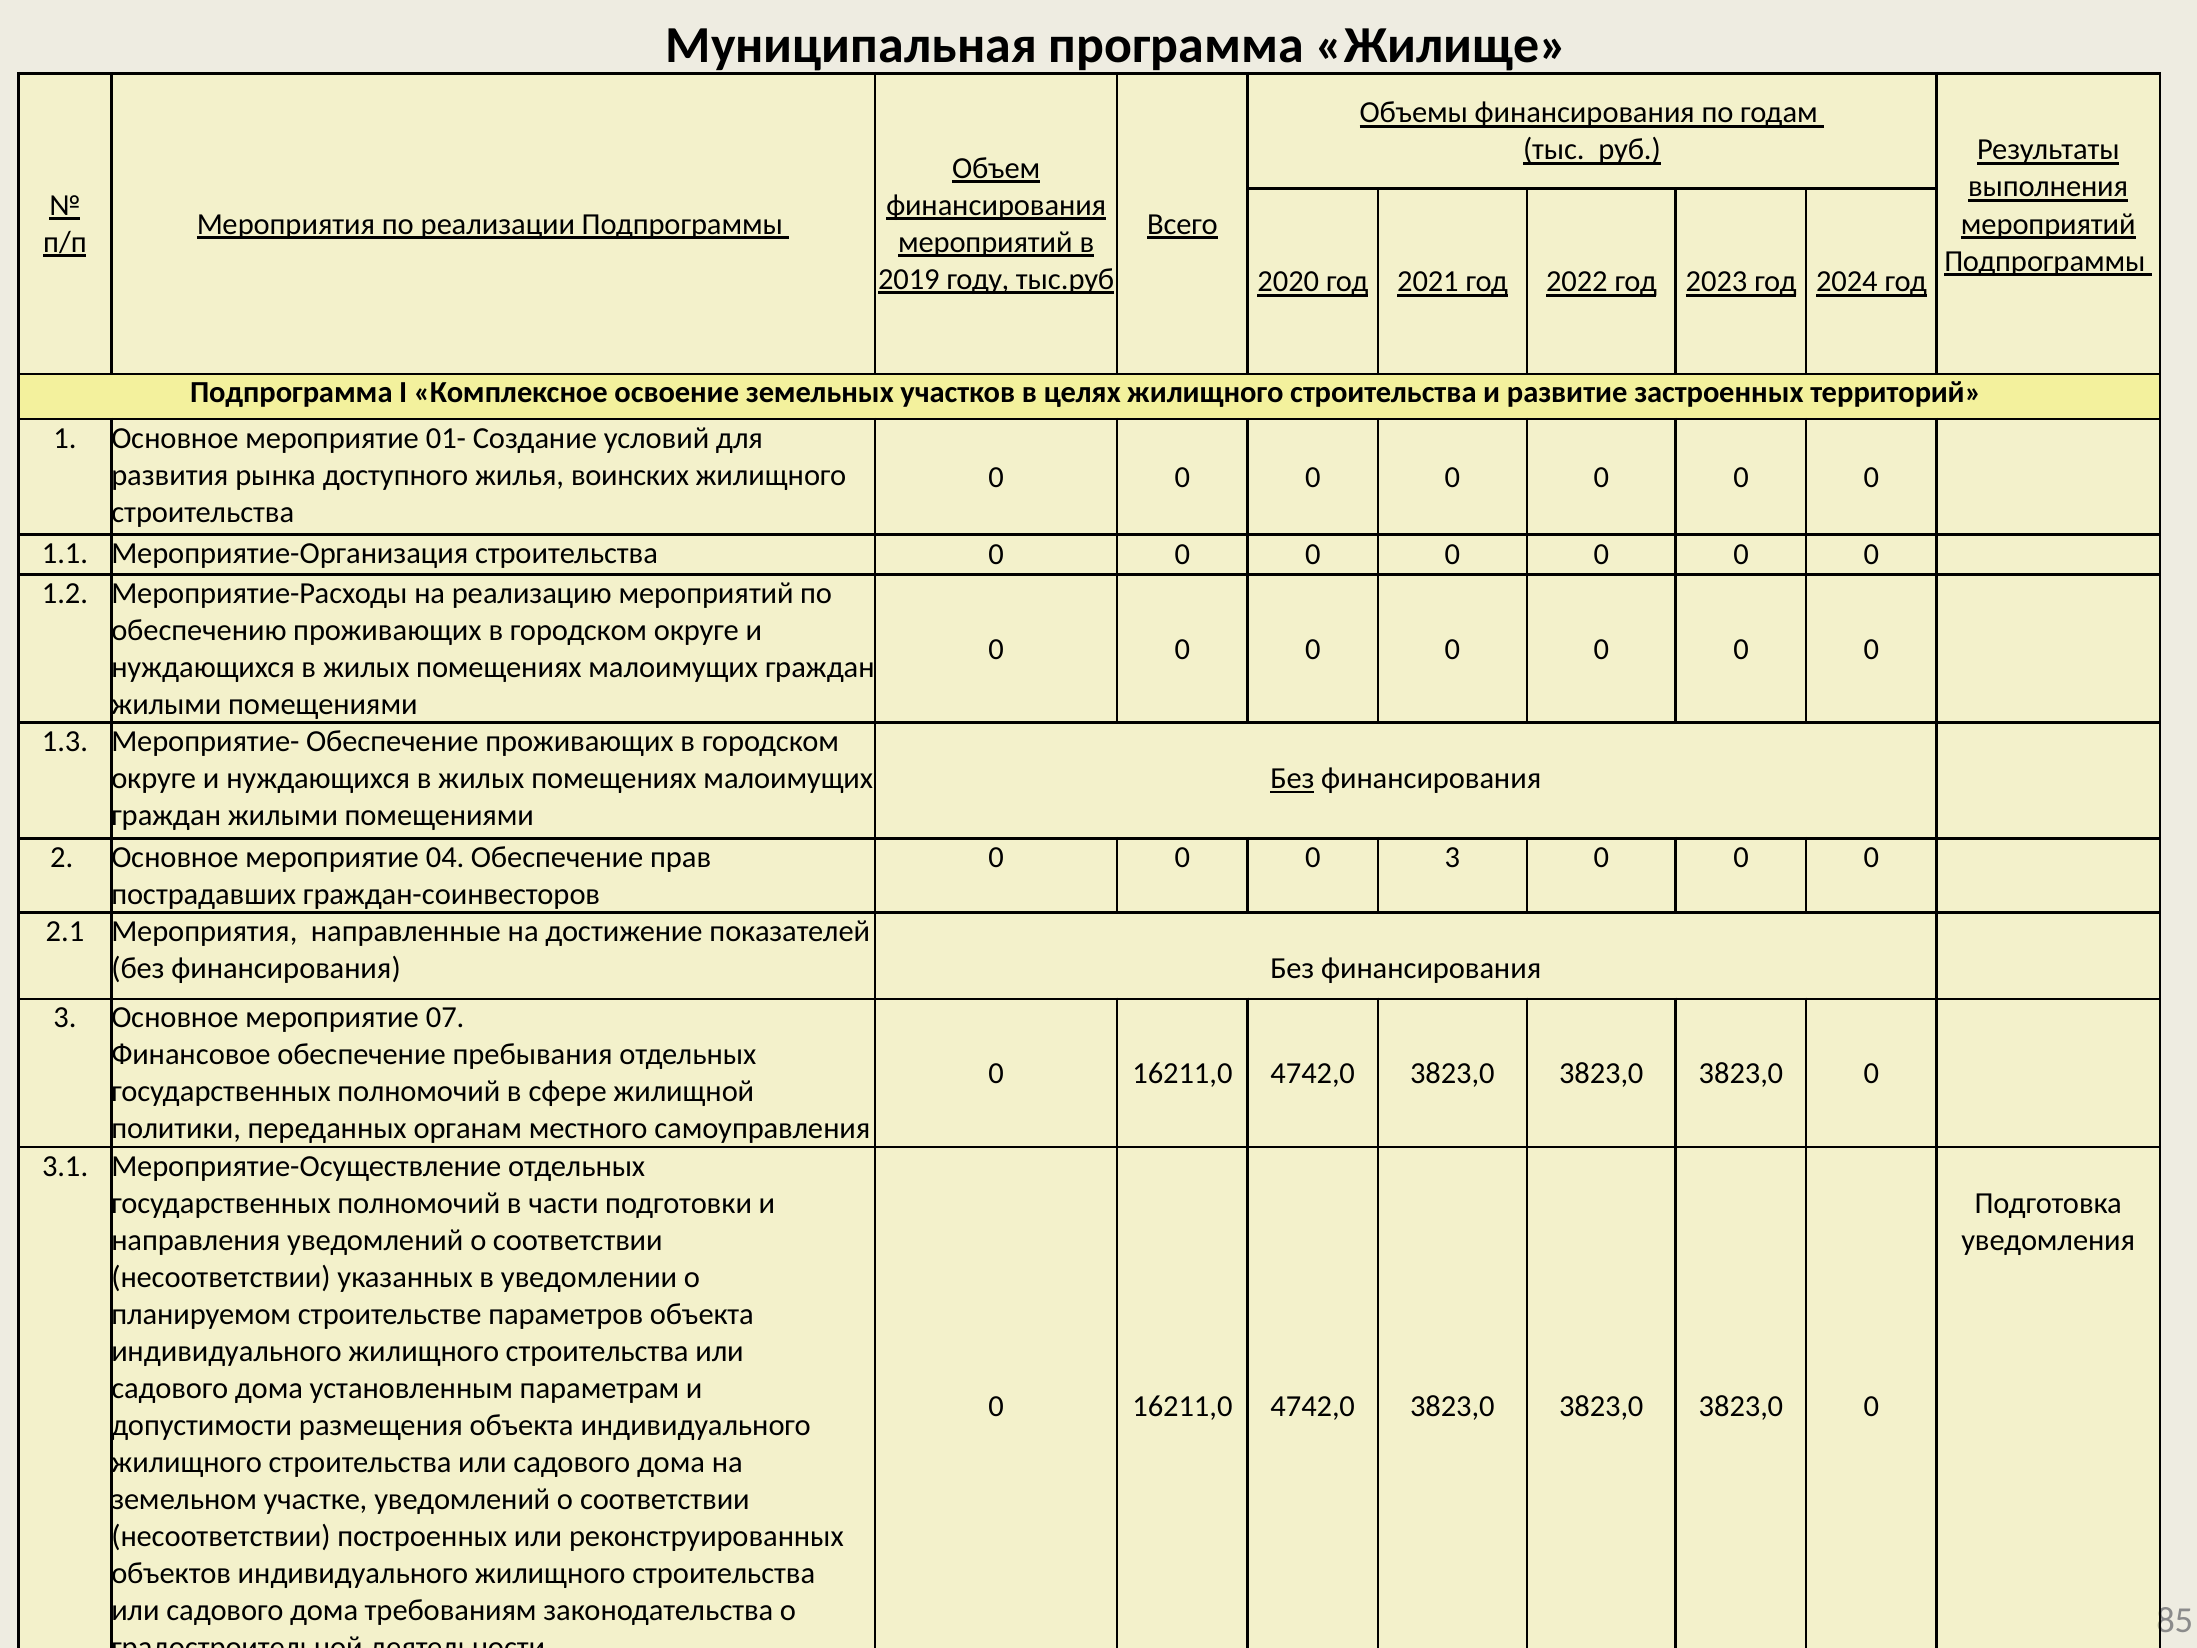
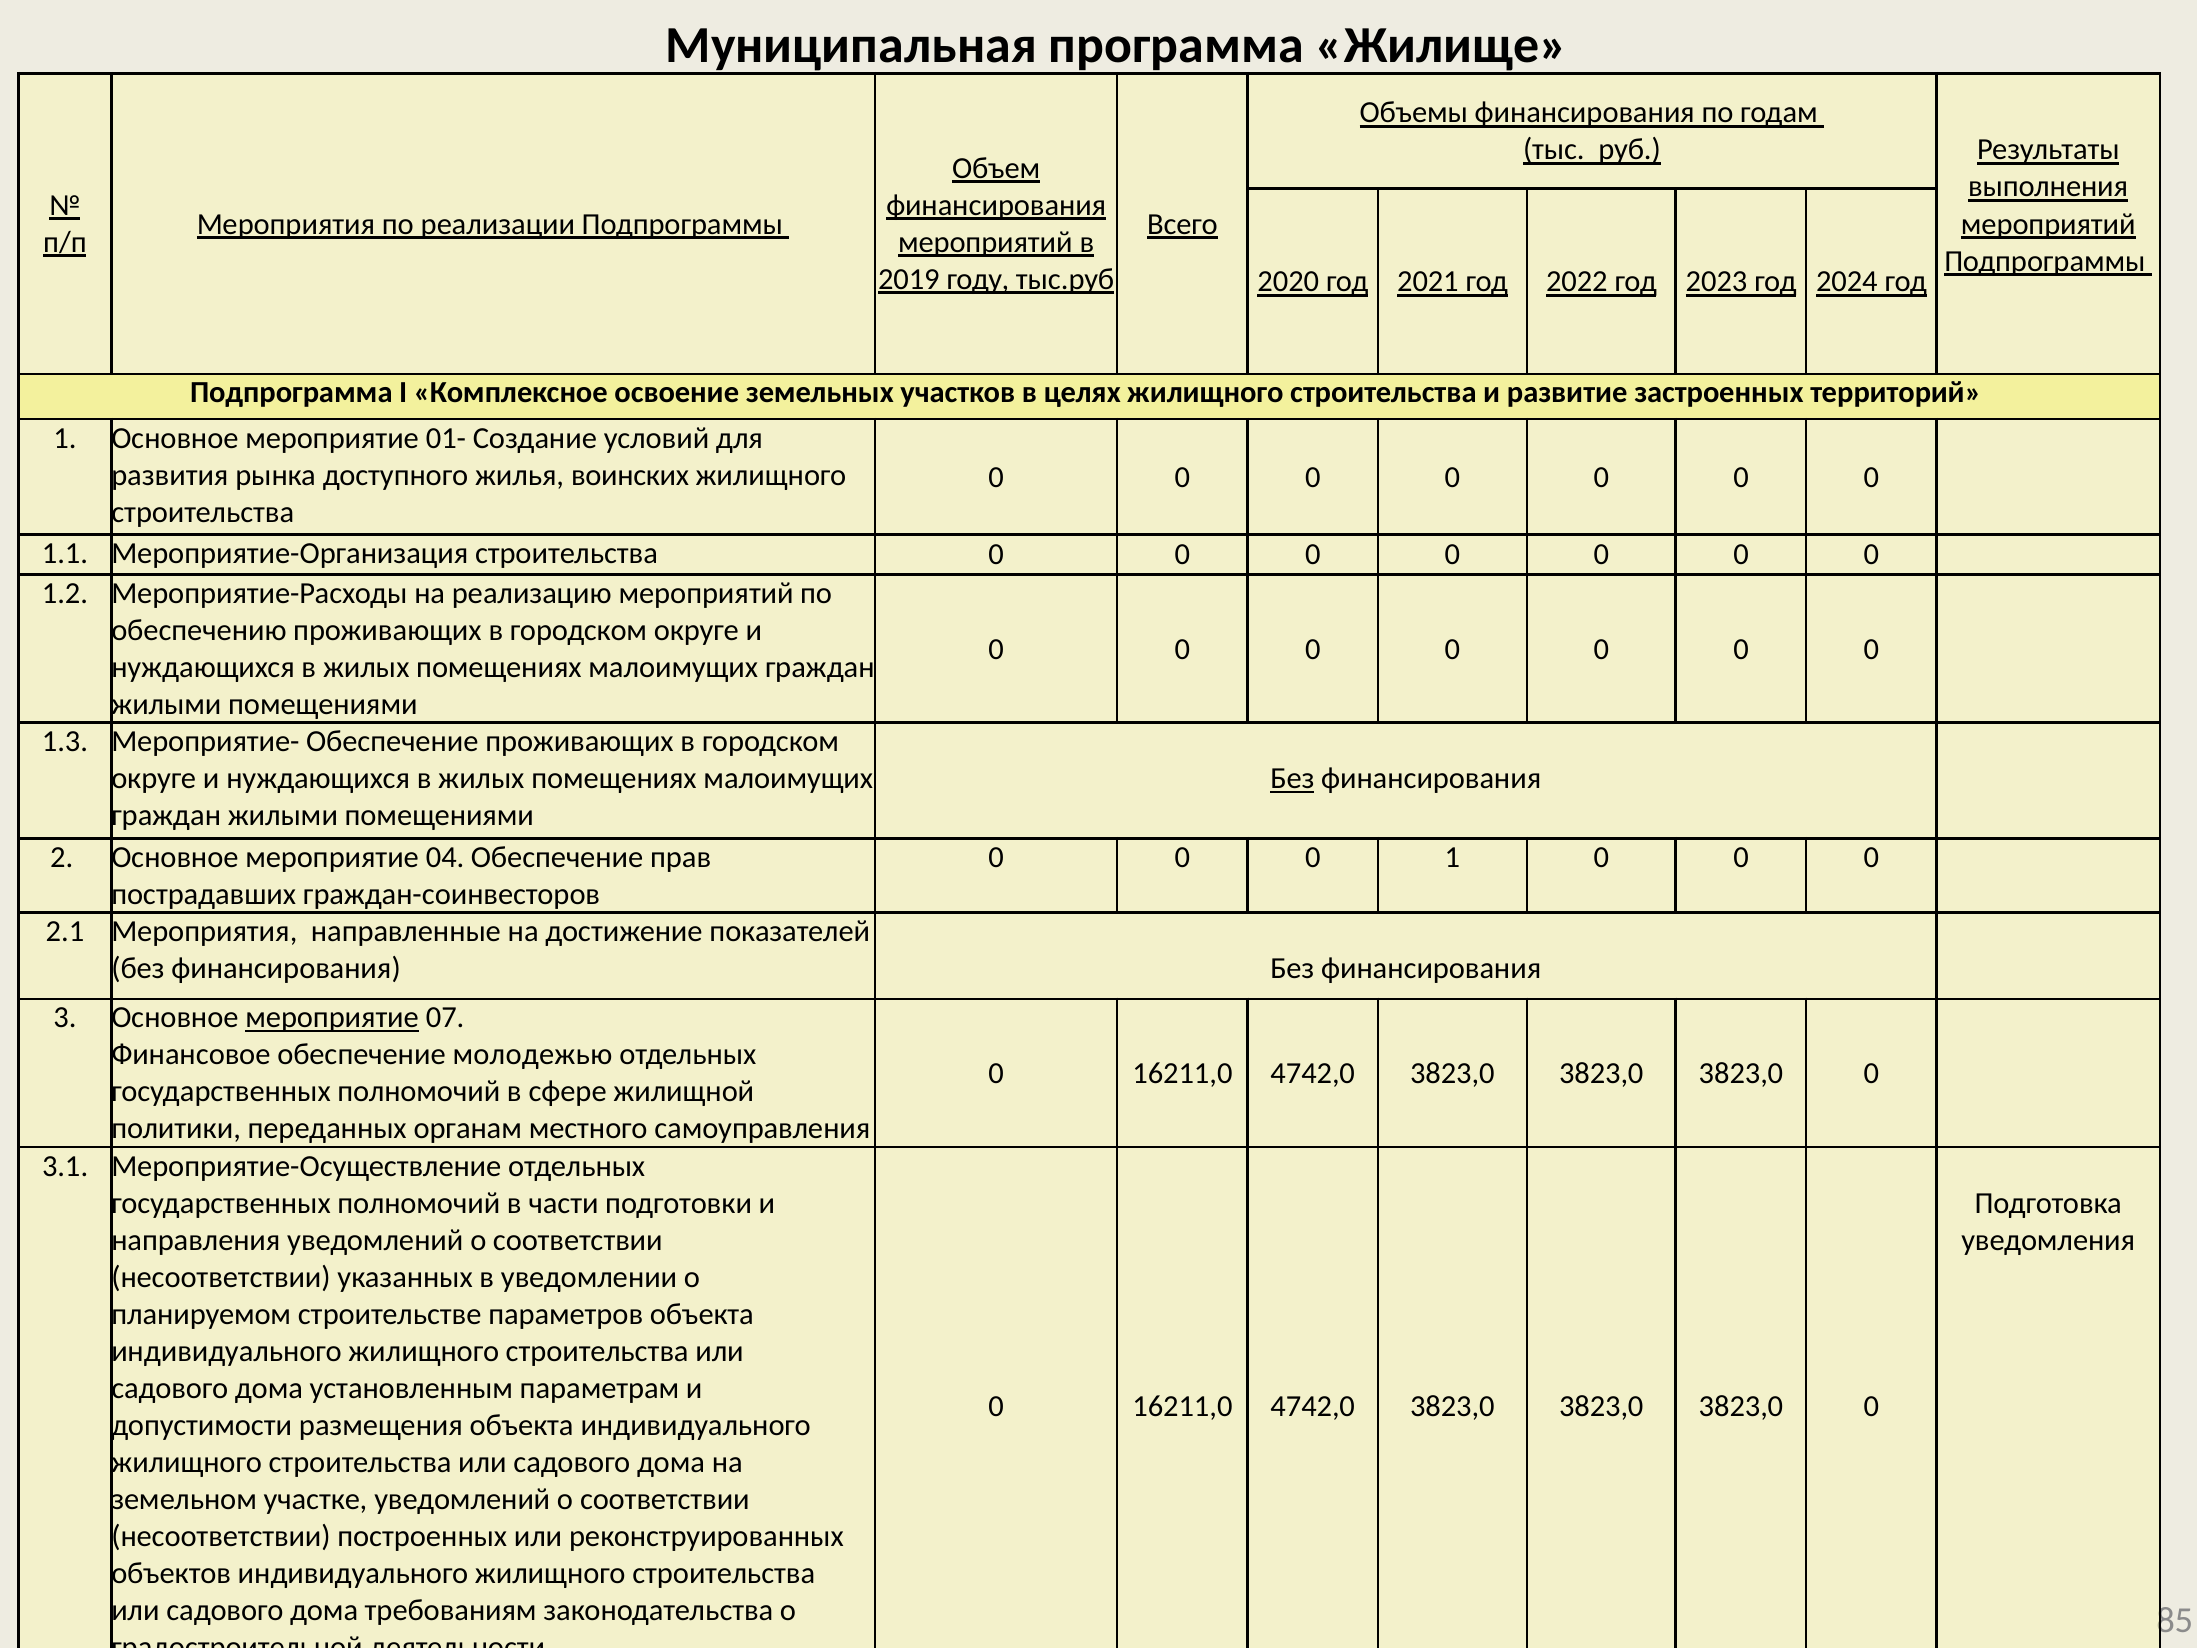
0 3: 3 -> 1 (1452, 857)
мероприятие underline: none -> present (332, 1018)
пребывания: пребывания -> молодежью (532, 1055)
